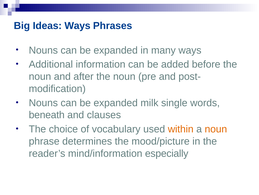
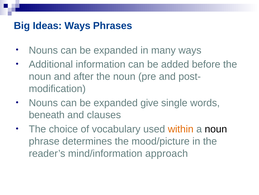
milk: milk -> give (149, 103)
noun colour: orange -> black (216, 129)
especially: especially -> approach (167, 153)
